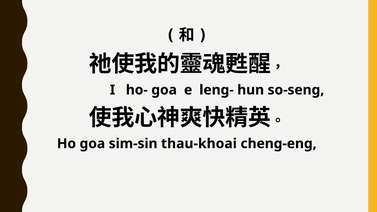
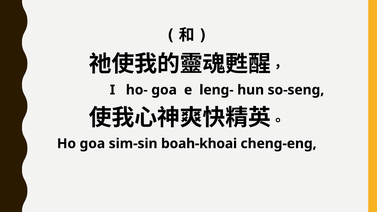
thau-khoai: thau-khoai -> boah-khoai (199, 144)
